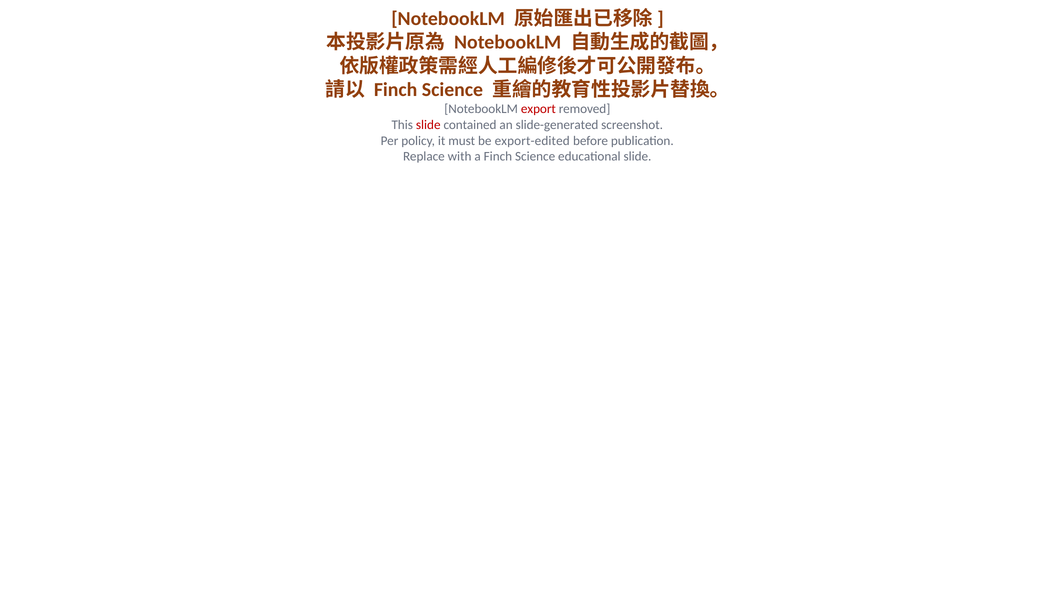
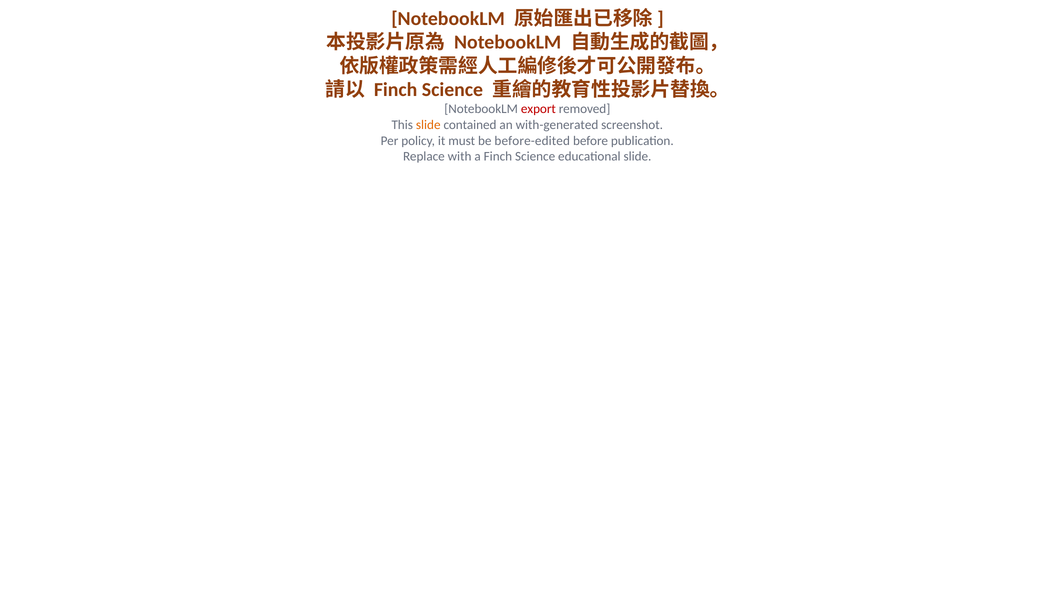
slide colour: red -> orange (428, 125)
slide-generated: slide-generated -> with-generated (557, 125)
export-edited: export-edited -> before-edited (532, 141)
